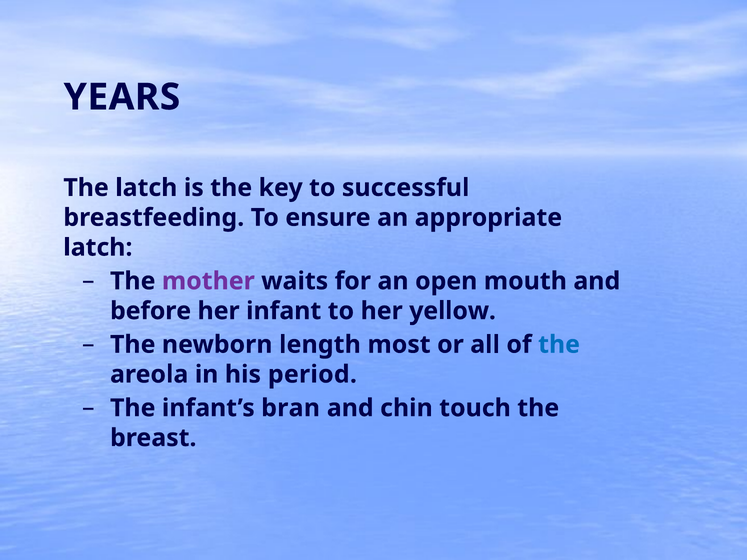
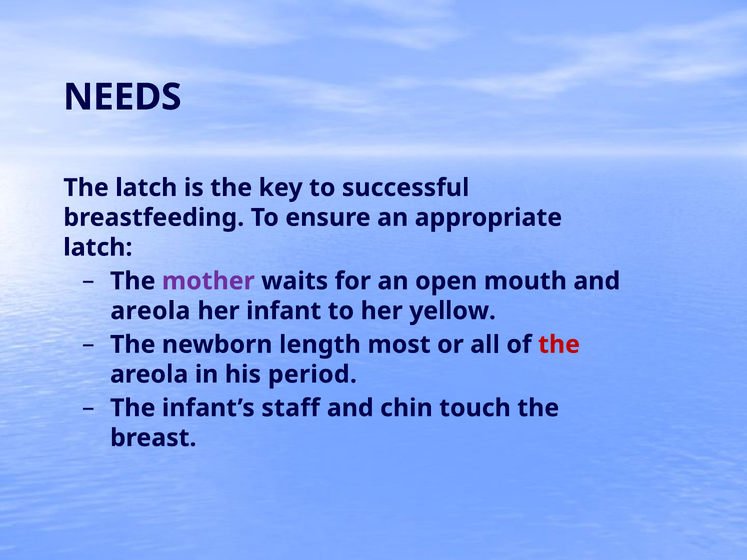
YEARS: YEARS -> NEEDS (122, 97)
before: before -> areola (150, 311)
the colour: blue -> red (559, 345)
bran: bran -> staff (291, 408)
